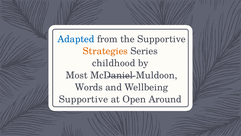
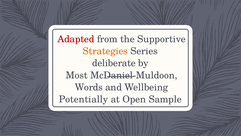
Adapted colour: blue -> red (76, 39)
childhood: childhood -> deliberate (114, 63)
Supportive: Supportive -> Potentially (83, 99)
Around: Around -> Sample (165, 99)
